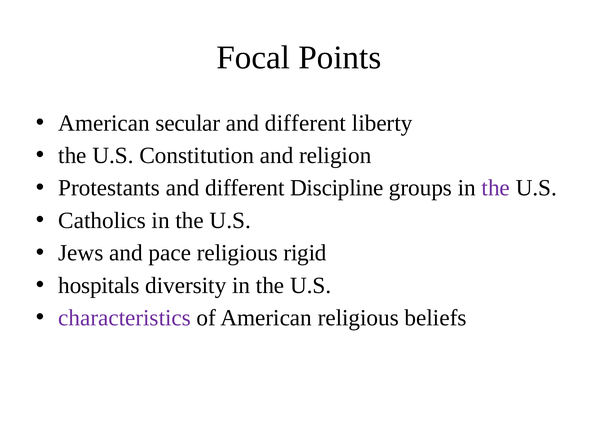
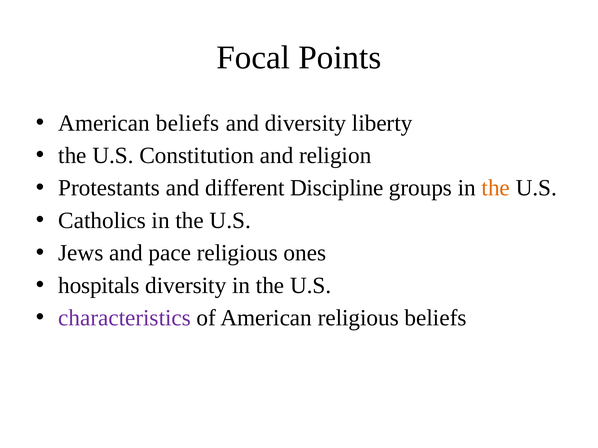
American secular: secular -> beliefs (188, 123)
different: different -> diversity (306, 123)
the colour: purple -> orange (496, 188)
rigid: rigid -> ones (305, 253)
